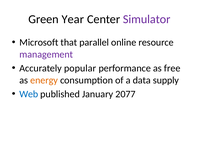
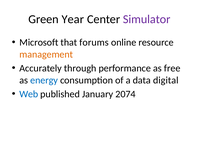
parallel: parallel -> forums (94, 42)
management colour: purple -> orange (46, 54)
popular: popular -> through (80, 68)
energy colour: orange -> blue (44, 80)
supply: supply -> digital (166, 80)
2077: 2077 -> 2074 (125, 94)
